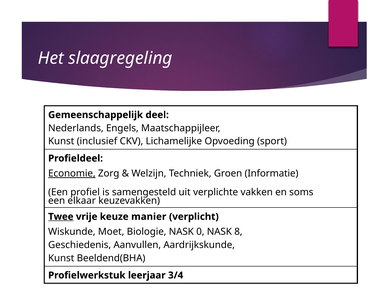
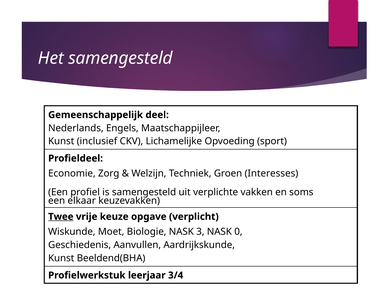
Het slaagregeling: slaagregeling -> samengesteld (120, 58)
Economie underline: present -> none (72, 173)
Informatie: Informatie -> Interesses (271, 173)
manier: manier -> opgave (149, 217)
0: 0 -> 3 (200, 232)
8: 8 -> 0 (238, 232)
